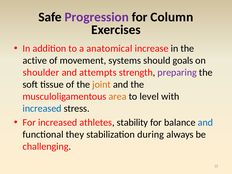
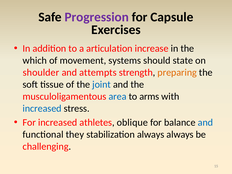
Column: Column -> Capsule (172, 17)
anatomical: anatomical -> articulation (109, 48)
active: active -> which (35, 60)
goals: goals -> state (183, 60)
preparing colour: purple -> orange (177, 72)
joint colour: orange -> blue (102, 84)
area colour: orange -> blue (118, 96)
level: level -> arms (149, 96)
stability: stability -> oblique (132, 122)
stabilization during: during -> always (151, 134)
